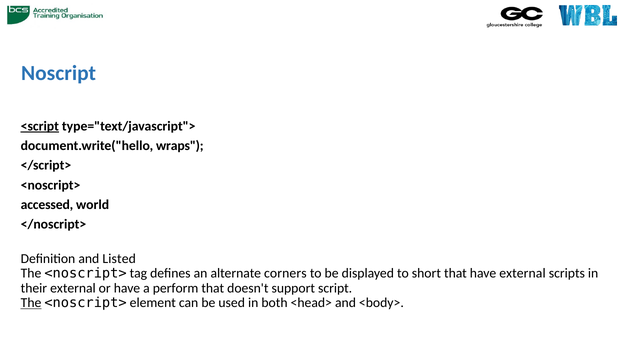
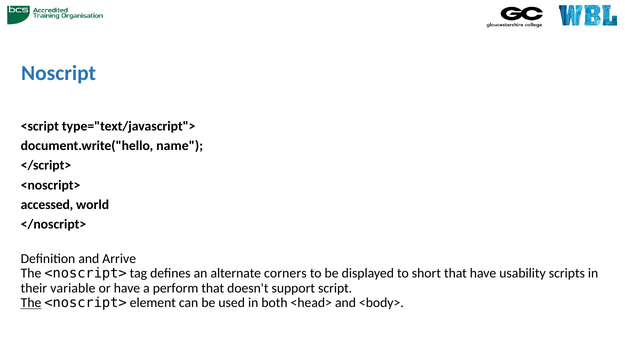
<script underline: present -> none (40, 126)
wraps: wraps -> name (180, 146)
Listed: Listed -> Arrive (119, 259)
have external: external -> usability (523, 274)
their external: external -> variable (73, 289)
